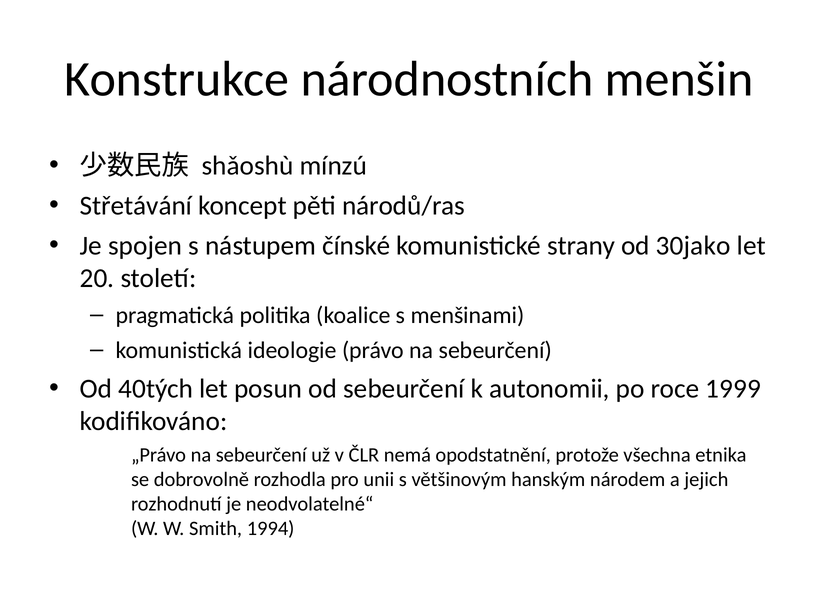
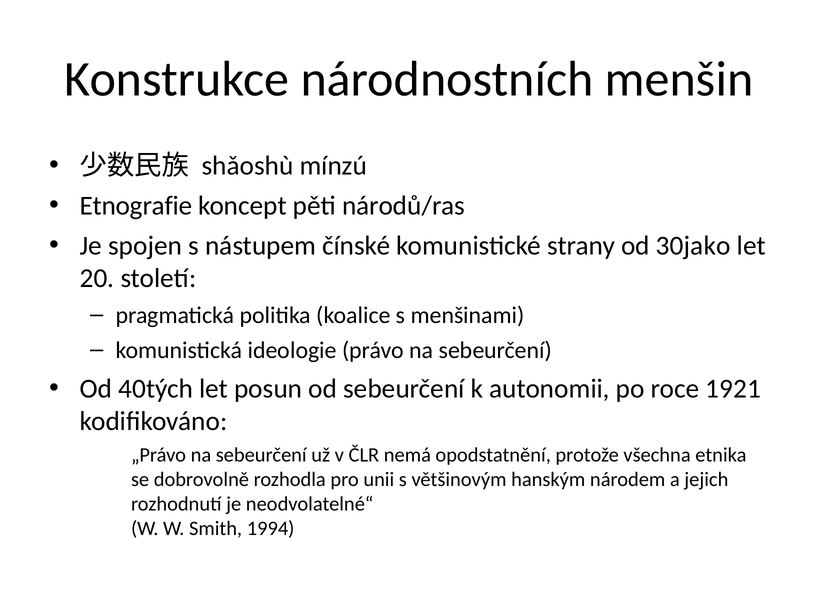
Střetávání: Střetávání -> Etnografie (136, 206)
1999: 1999 -> 1921 (733, 389)
